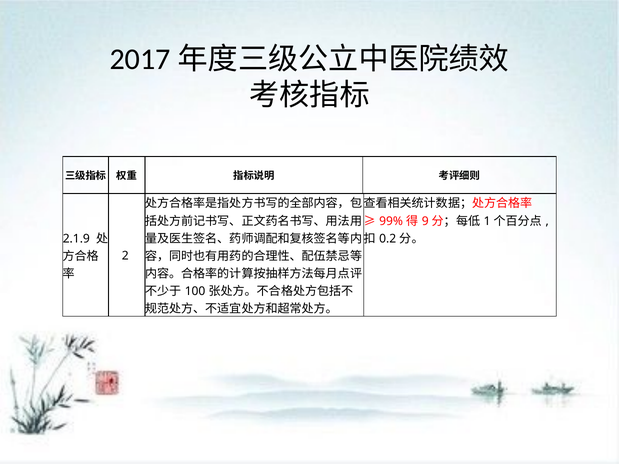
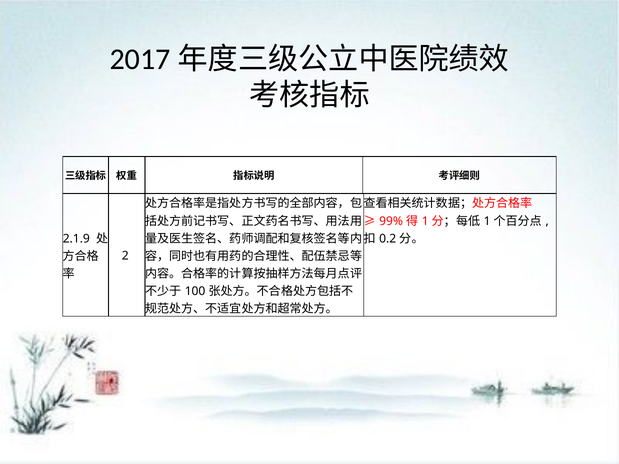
9: 9 -> 1 (425, 221)
